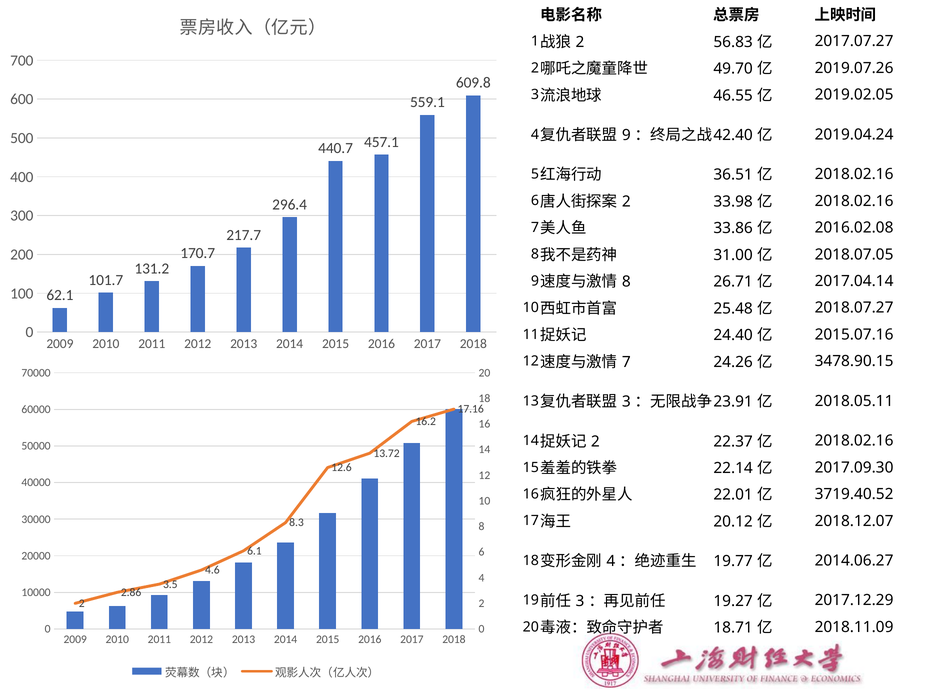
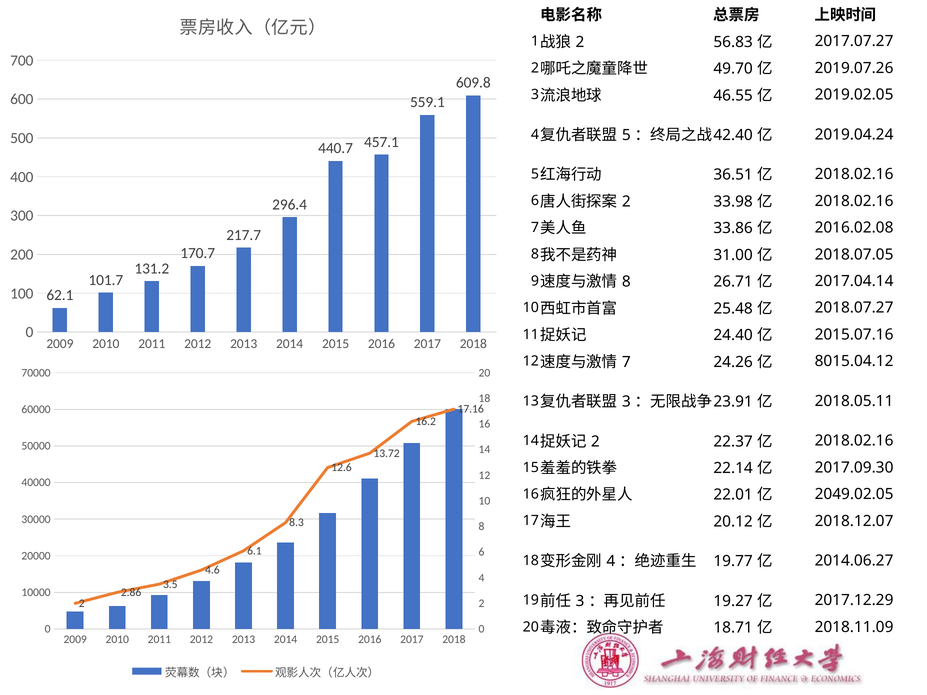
9: 9 -> 5 (626, 135)
3478.90.15: 3478.90.15 -> 8015.04.12 (854, 362)
3719.40.52: 3719.40.52 -> 2049.02.05 (854, 494)
